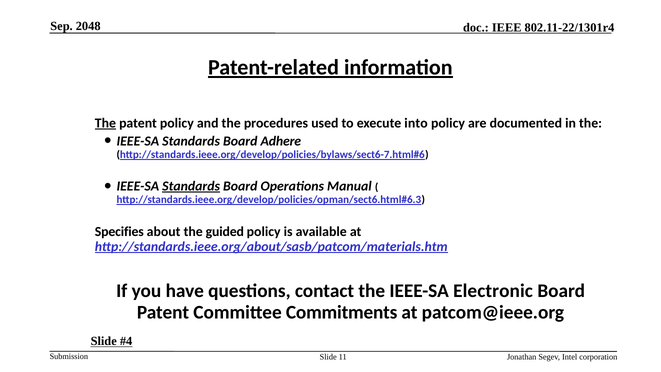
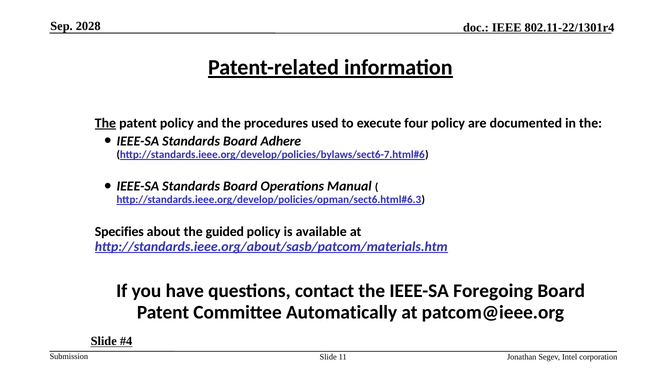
2048: 2048 -> 2028 (88, 26)
into: into -> four (416, 123)
Standards underline: present -> none (191, 186)
Electronic: Electronic -> Foregoing (493, 291)
Commitments: Commitments -> Automatically (342, 312)
